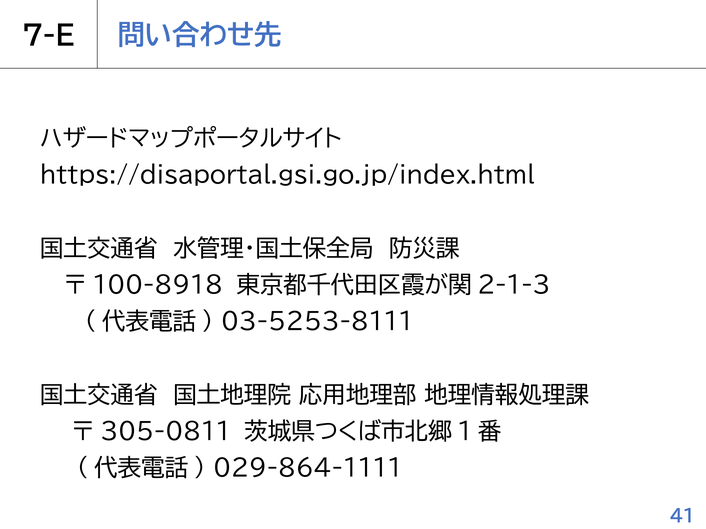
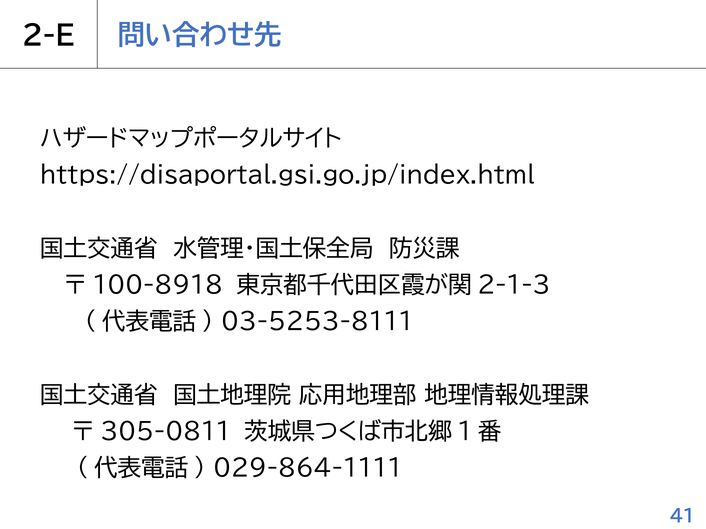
7-E: 7-E -> 2-E (49, 36)
